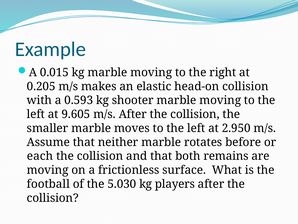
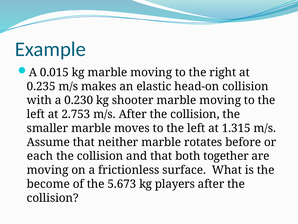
0.205: 0.205 -> 0.235 (41, 86)
0.593: 0.593 -> 0.230 (79, 100)
9.605: 9.605 -> 2.753 (76, 114)
2.950: 2.950 -> 1.315 (236, 128)
remains: remains -> together (226, 156)
football: football -> become (48, 184)
5.030: 5.030 -> 5.673 (122, 184)
